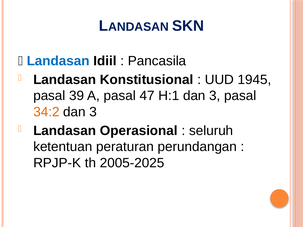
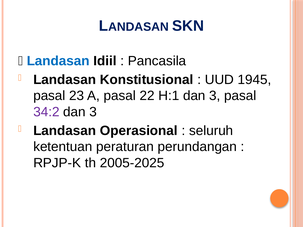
39: 39 -> 23 (77, 96)
47: 47 -> 22 (147, 96)
34:2 colour: orange -> purple (46, 112)
